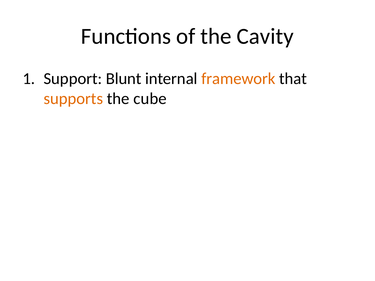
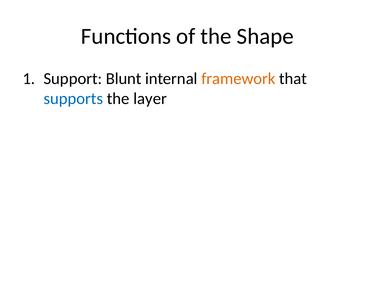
Cavity: Cavity -> Shape (265, 36)
supports colour: orange -> blue (73, 99)
cube: cube -> layer (150, 99)
